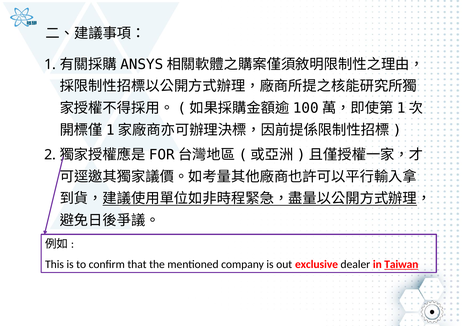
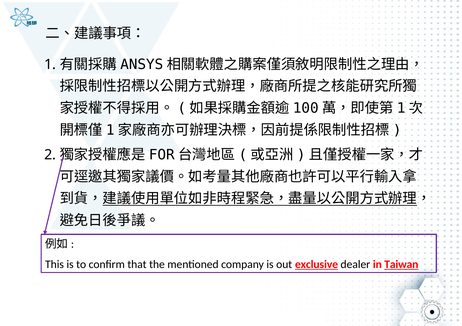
exclusive underline: none -> present (317, 265)
